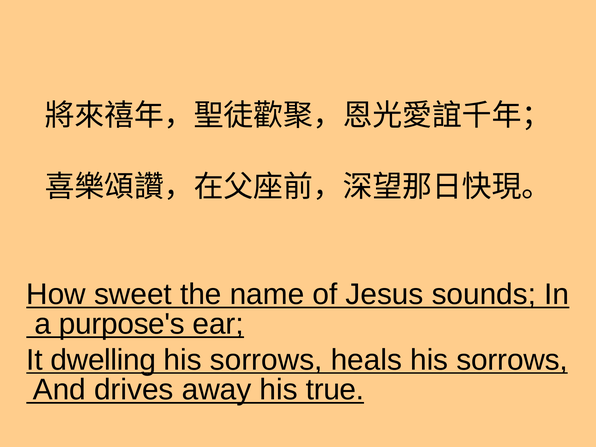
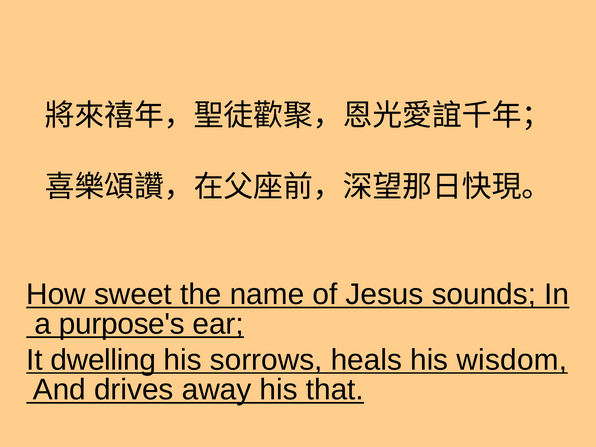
heals his sorrows: sorrows -> wisdom (512, 360)
true: true -> that (335, 390)
